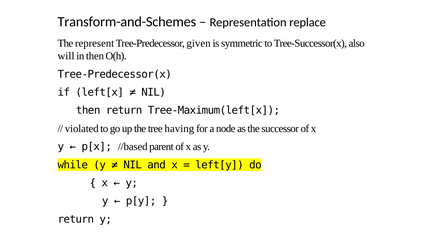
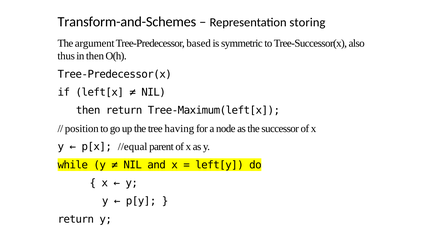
replace: replace -> storing (307, 22)
represent: represent -> argument (95, 43)
given: given -> based (199, 43)
will: will -> thus (66, 56)
violated: violated -> position (82, 129)
//based: //based -> //equal (133, 147)
